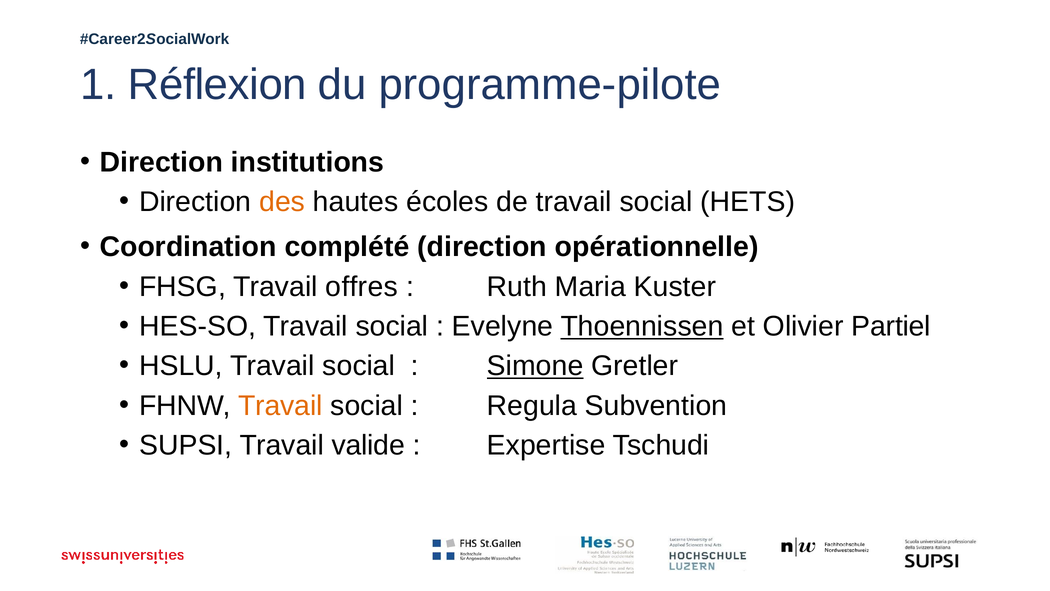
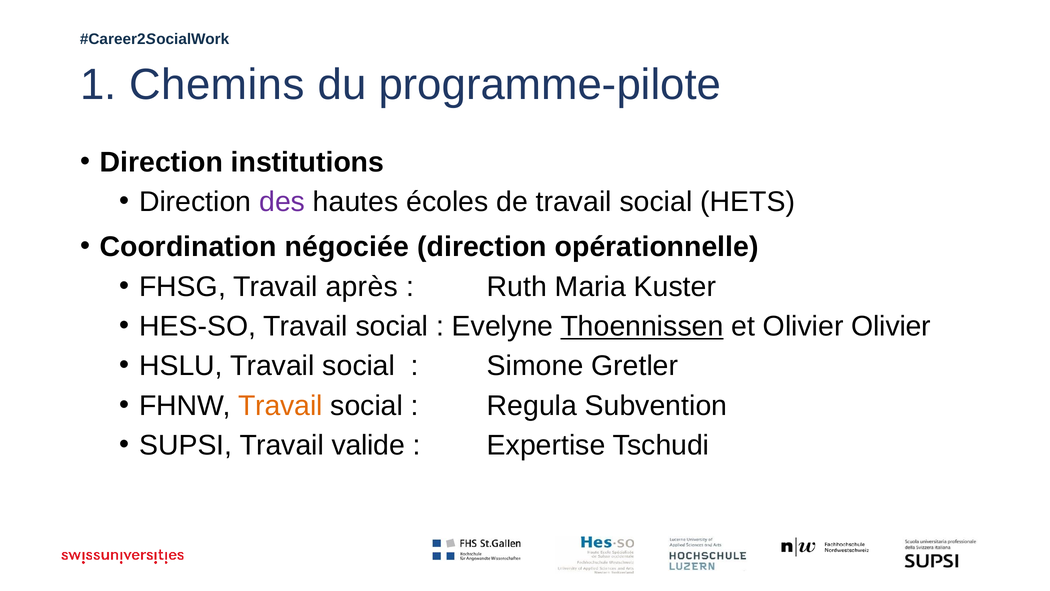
Réflexion: Réflexion -> Chemins (217, 85)
des colour: orange -> purple (282, 202)
complété: complété -> négociée (347, 247)
offres: offres -> après (362, 287)
Olivier Partiel: Partiel -> Olivier (891, 326)
Simone underline: present -> none (535, 366)
